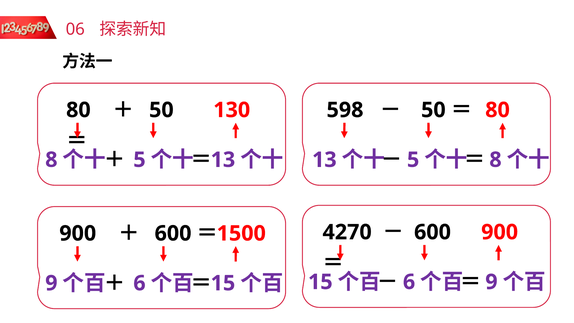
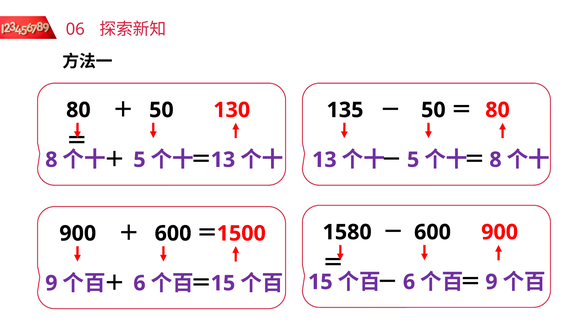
598: 598 -> 135 (345, 110)
4270: 4270 -> 1580 (347, 232)
